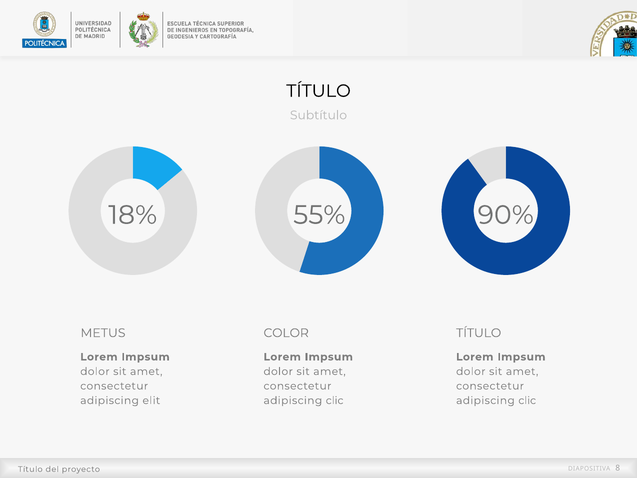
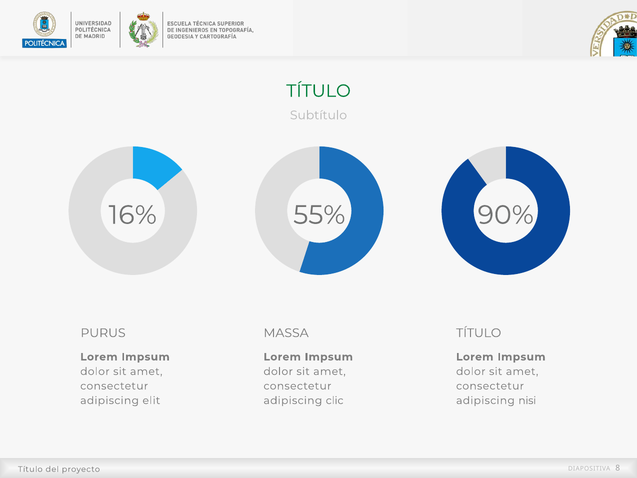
TÍTULO colour: black -> green (319, 91)
18%: 18% -> 16% (133, 215)
METUS: METUS -> PURUS (103, 333)
COLOR: COLOR -> MASSA (286, 333)
clic: clic -> nisi (527, 400)
